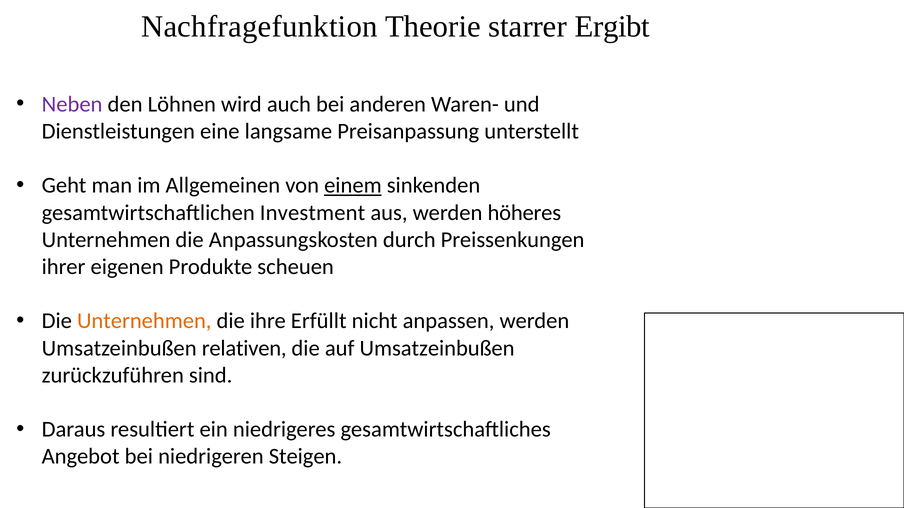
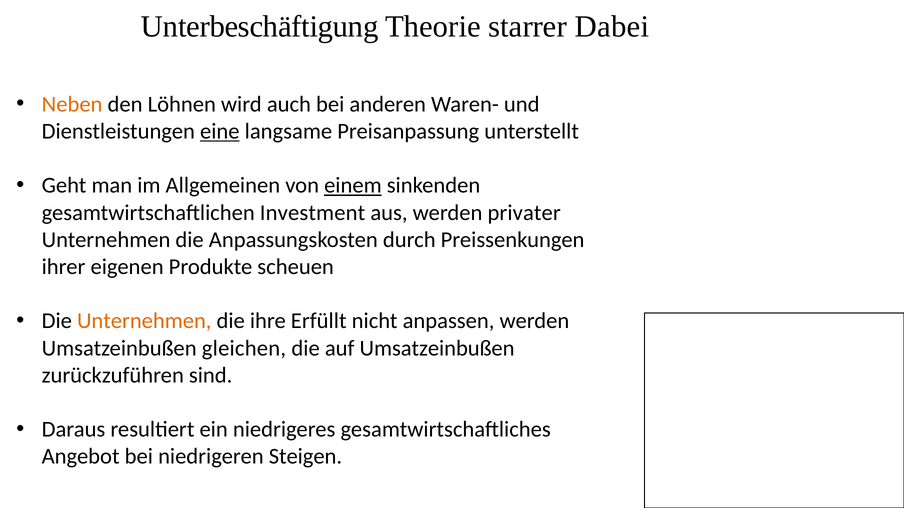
Nachfragefunktion: Nachfragefunktion -> Unterbeschäftigung (260, 27)
Ergibt: Ergibt -> Dabei (612, 27)
Neben colour: purple -> orange (72, 104)
eine underline: none -> present (220, 131)
höheres: höheres -> privater (524, 213)
relativen: relativen -> gleichen (244, 348)
